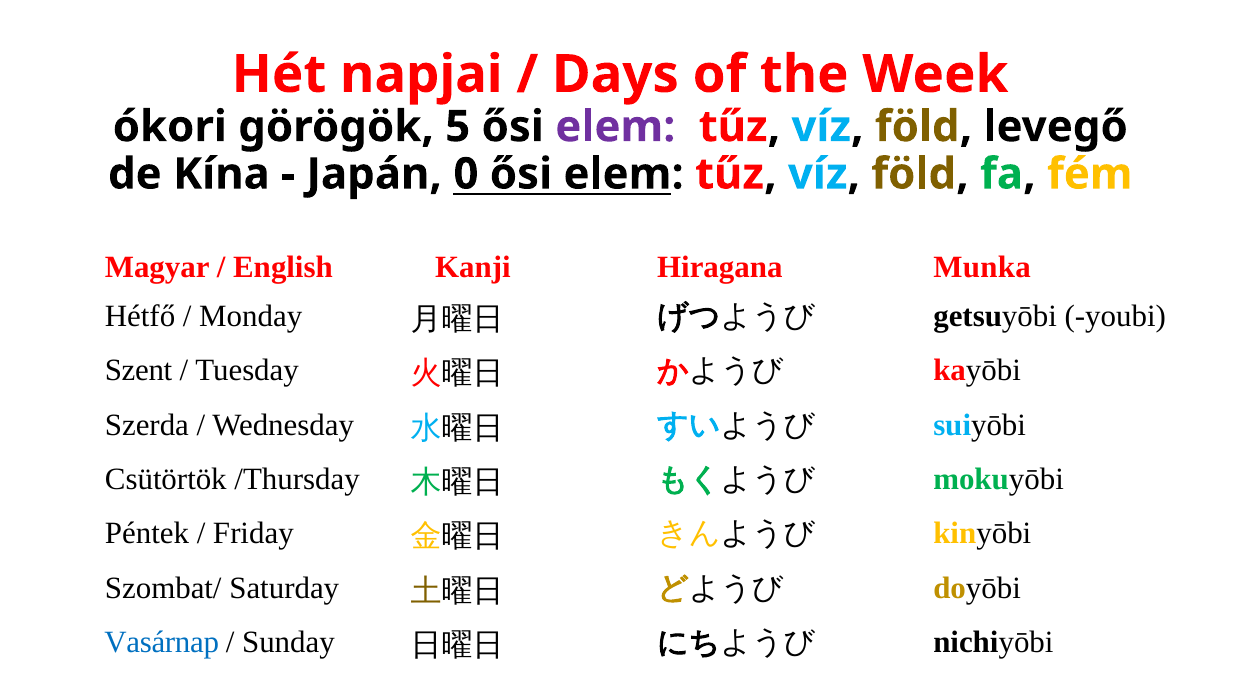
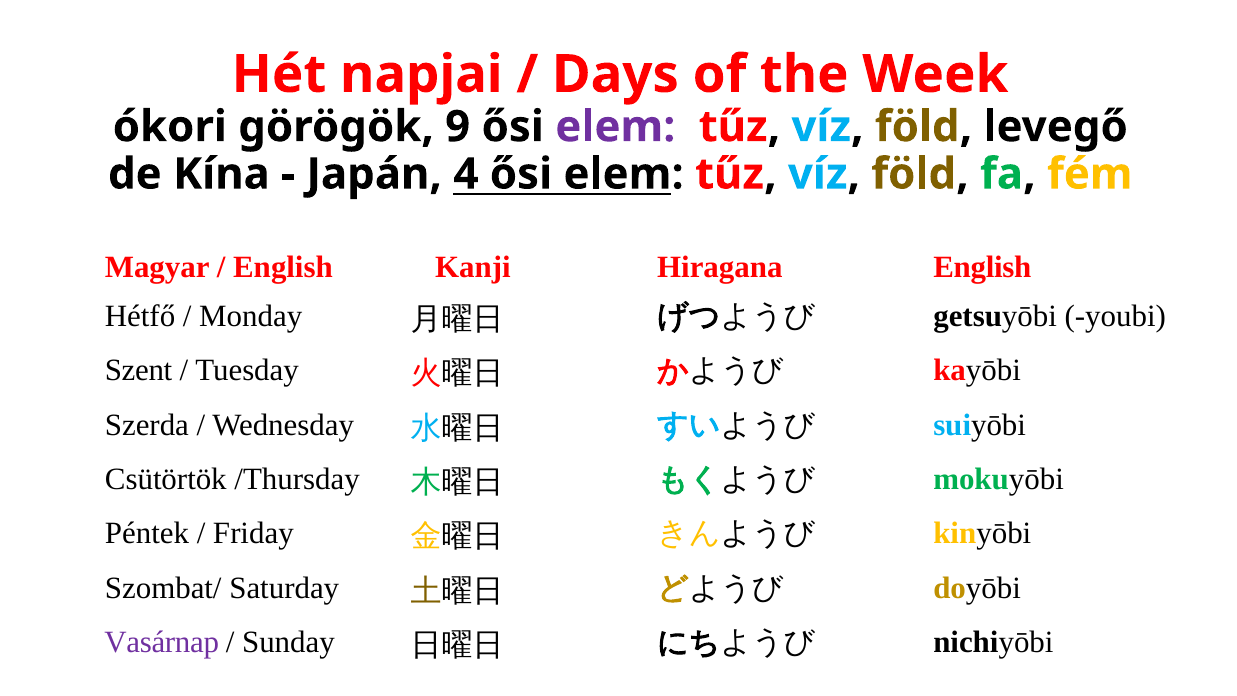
5: 5 -> 9 (458, 127)
0: 0 -> 4 (466, 174)
Hiragana Munka: Munka -> English (982, 267)
Vasárnap colour: blue -> purple (162, 642)
